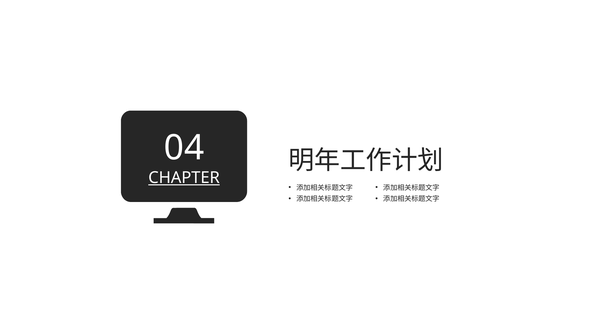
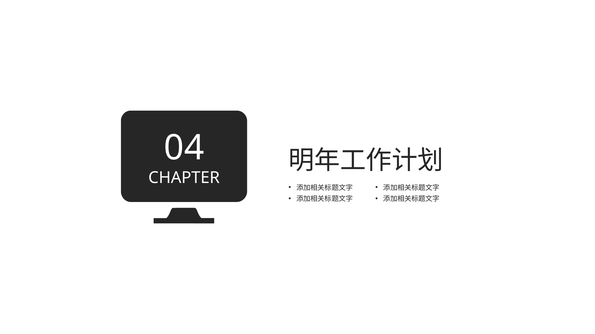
CHAPTER underline: present -> none (184, 178)
